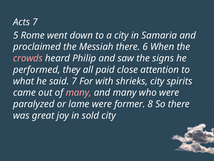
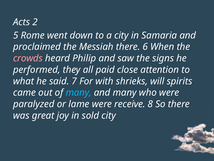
Acts 7: 7 -> 2 (35, 22)
shrieks city: city -> will (157, 81)
many colour: pink -> light blue (79, 92)
former: former -> receive (130, 104)
